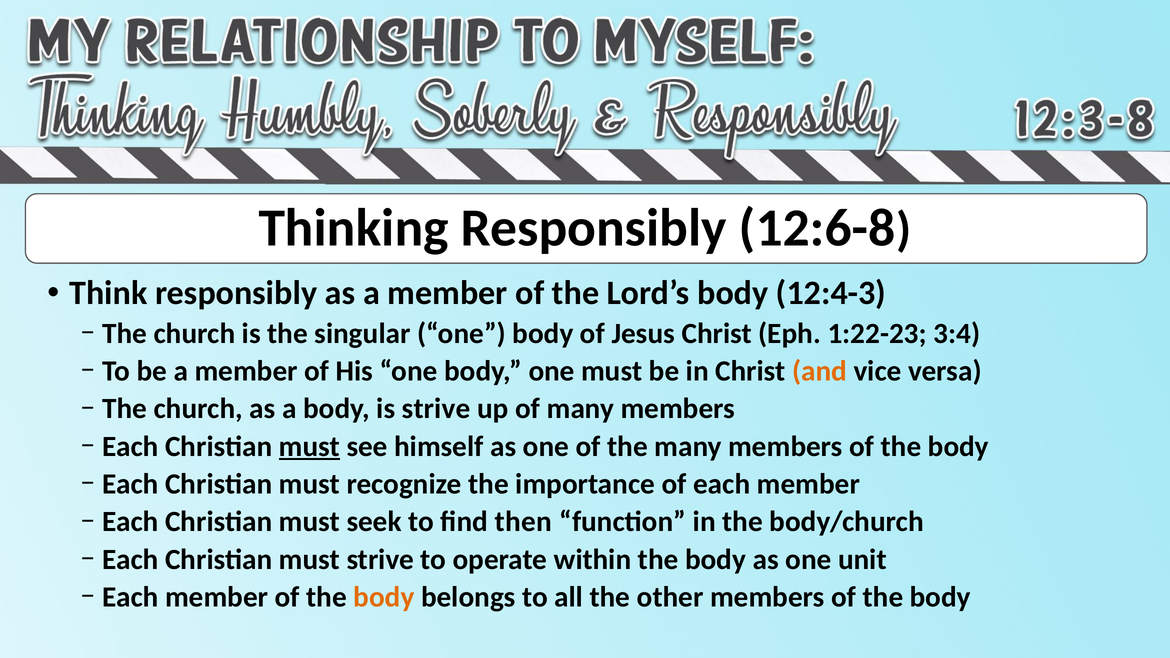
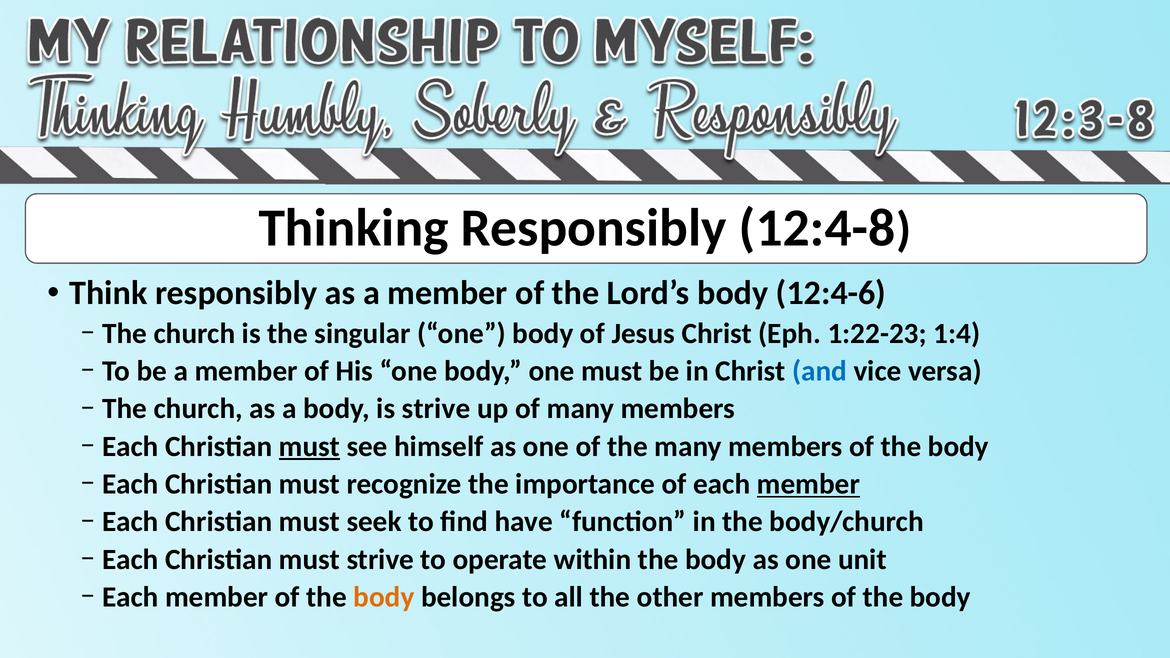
12:6-8: 12:6-8 -> 12:4-8 (817, 228)
12:4-3: 12:4-3 -> 12:4-6 (831, 293)
3:4: 3:4 -> 1:4 (957, 334)
and colour: orange -> blue (820, 371)
member underline: none -> present (808, 484)
then: then -> have (524, 522)
